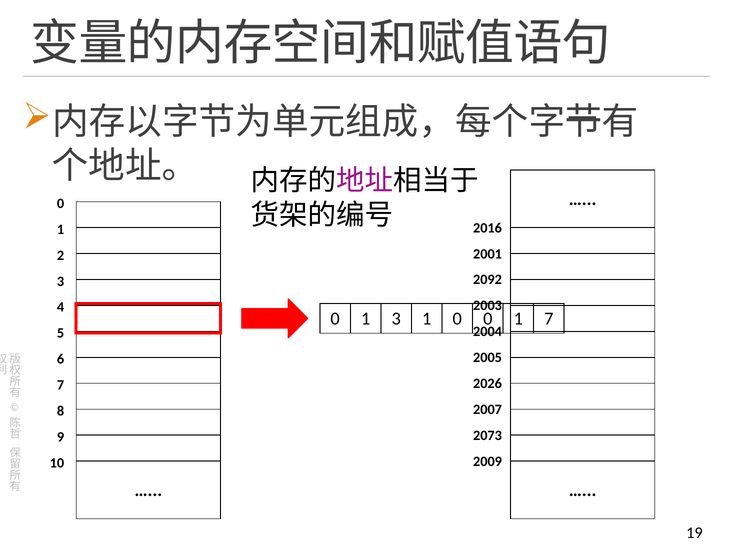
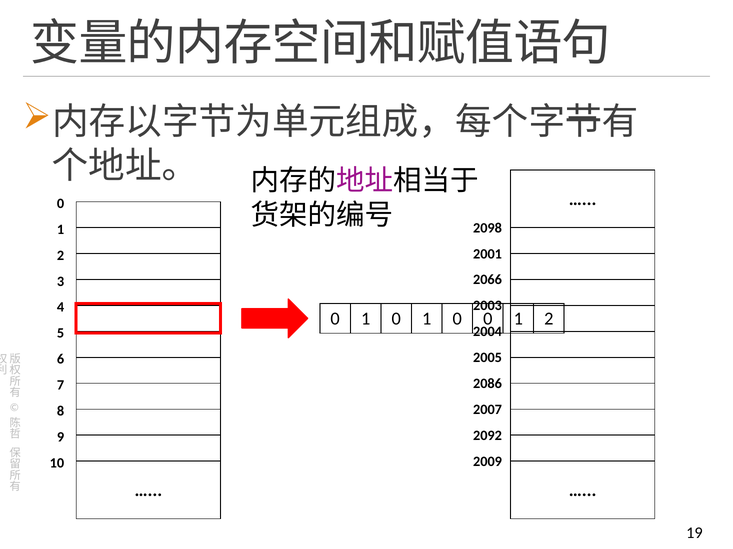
2016: 2016 -> 2098 (487, 228)
2092: 2092 -> 2066 (487, 280)
3: 3 -> 0 (396, 319)
0 0 1 7: 7 -> 2 (549, 319)
2026: 2026 -> 2086 (487, 384)
2073: 2073 -> 2092 (487, 436)
